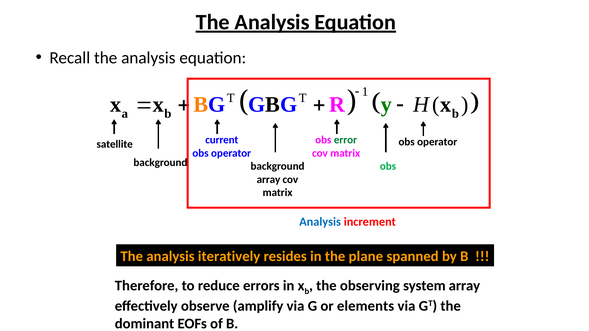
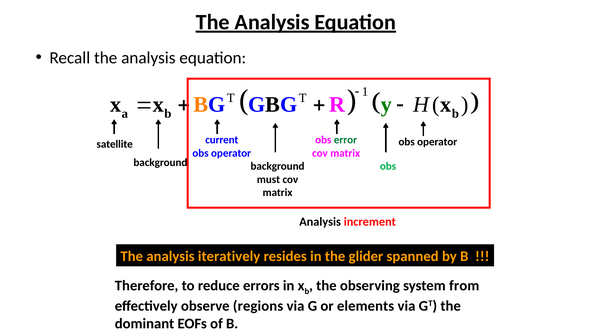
array: array -> must (268, 180)
Analysis colour: blue -> black (320, 222)
plane: plane -> glider (366, 257)
system array: array -> from (464, 286)
amplify: amplify -> regions (258, 306)
